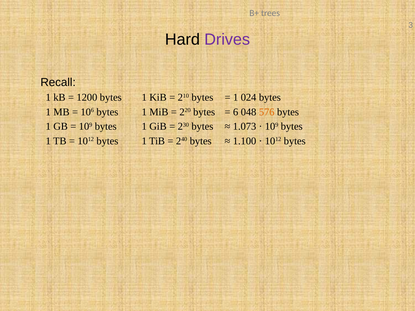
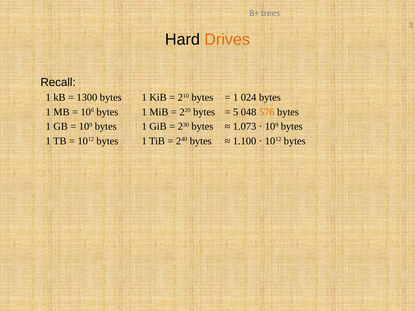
Drives colour: purple -> orange (227, 40)
1200: 1200 -> 1300 (87, 98)
6: 6 -> 5 (236, 112)
